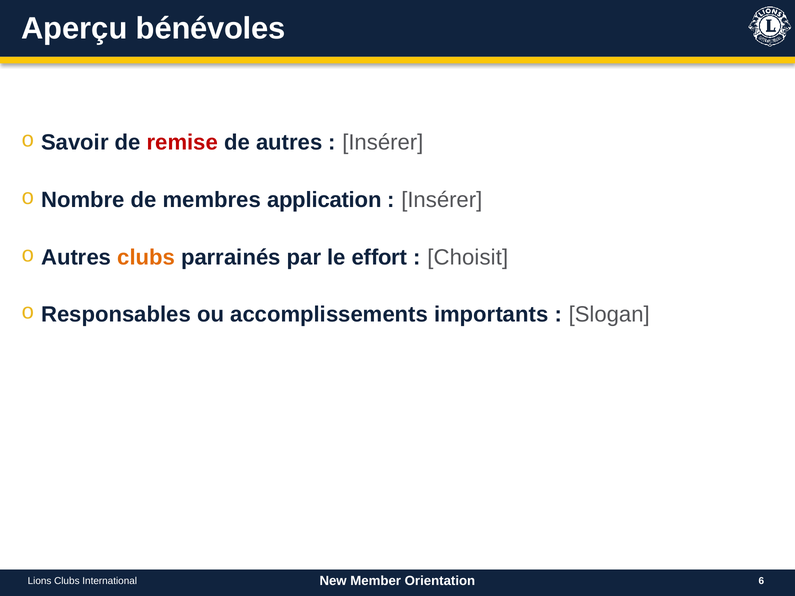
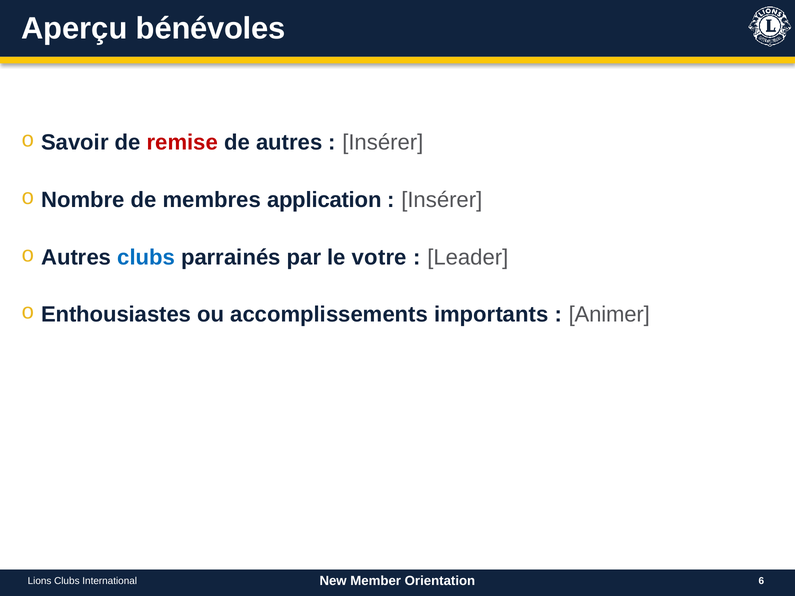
clubs colour: orange -> blue (146, 257)
effort: effort -> votre (379, 257)
Choisit: Choisit -> Leader (468, 257)
Responsables: Responsables -> Enthousiastes (116, 315)
Slogan: Slogan -> Animer (609, 315)
